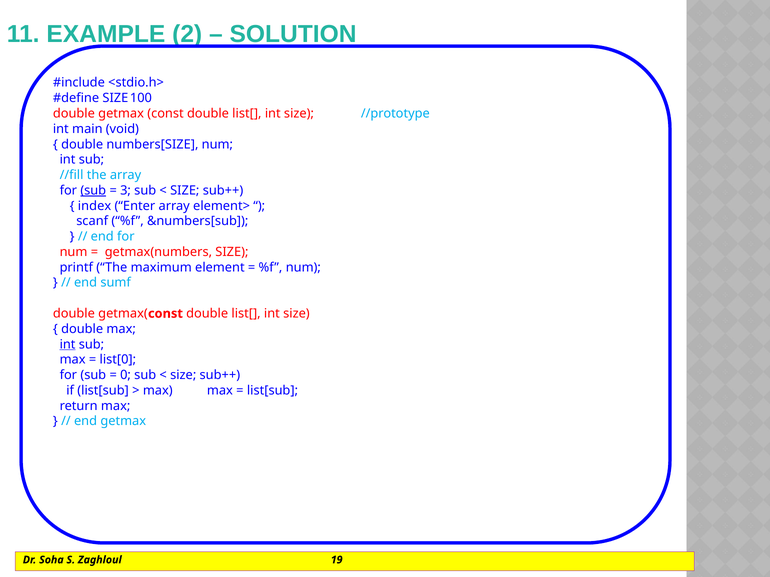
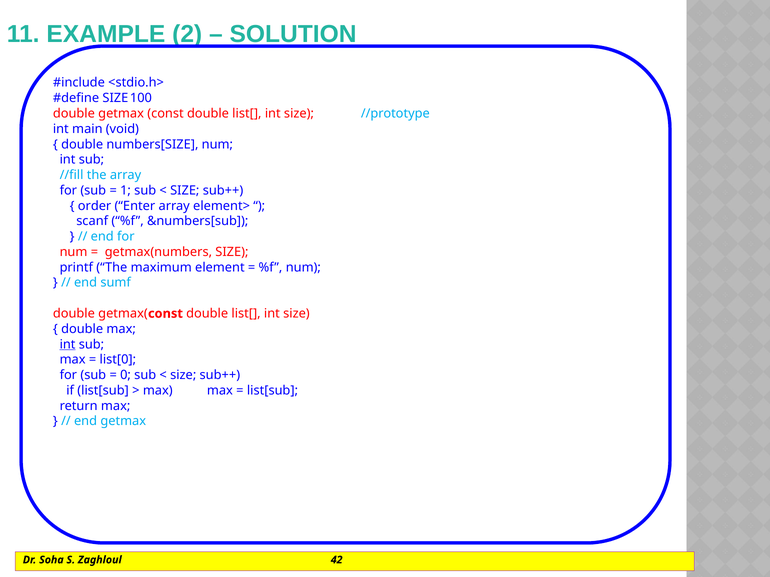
sub underline: present -> none (93, 191)
3: 3 -> 1 (126, 191)
index: index -> order (95, 206)
19: 19 -> 42 (337, 560)
